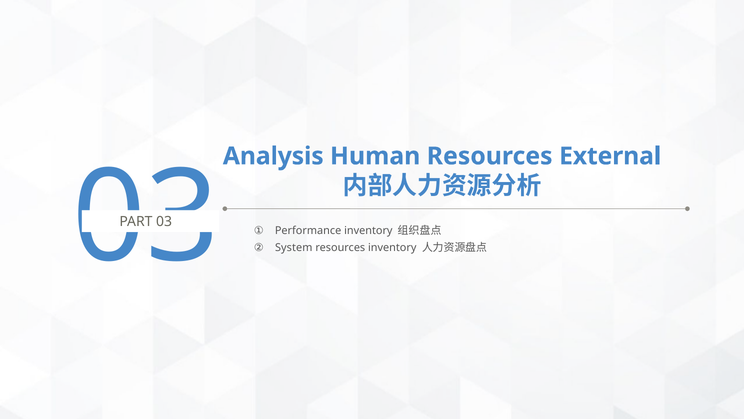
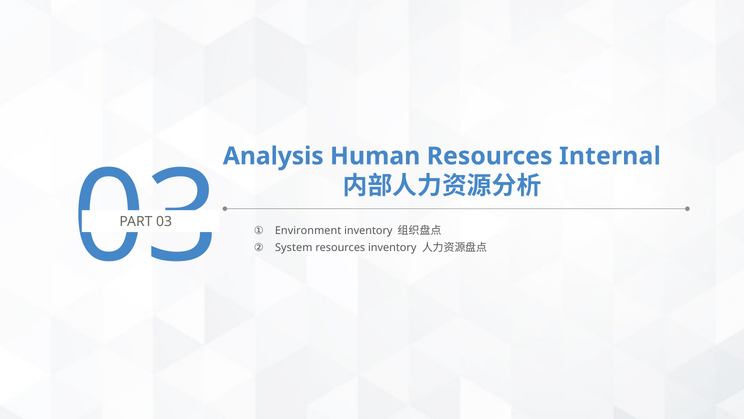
External: External -> Internal (610, 156)
Performance: Performance -> Environment (308, 230)
